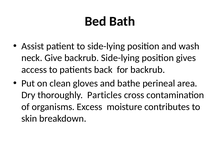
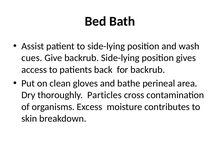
neck: neck -> cues (32, 58)
